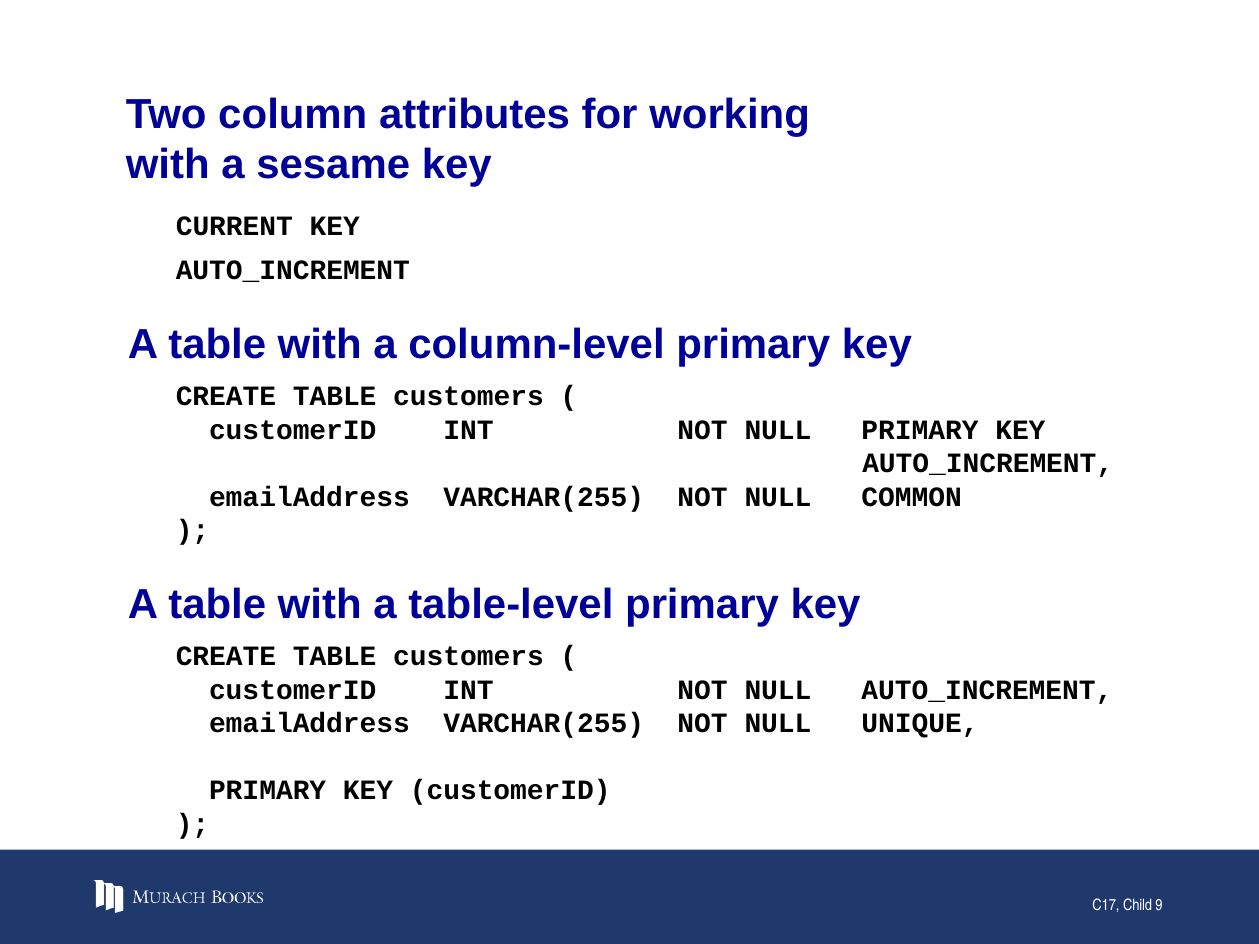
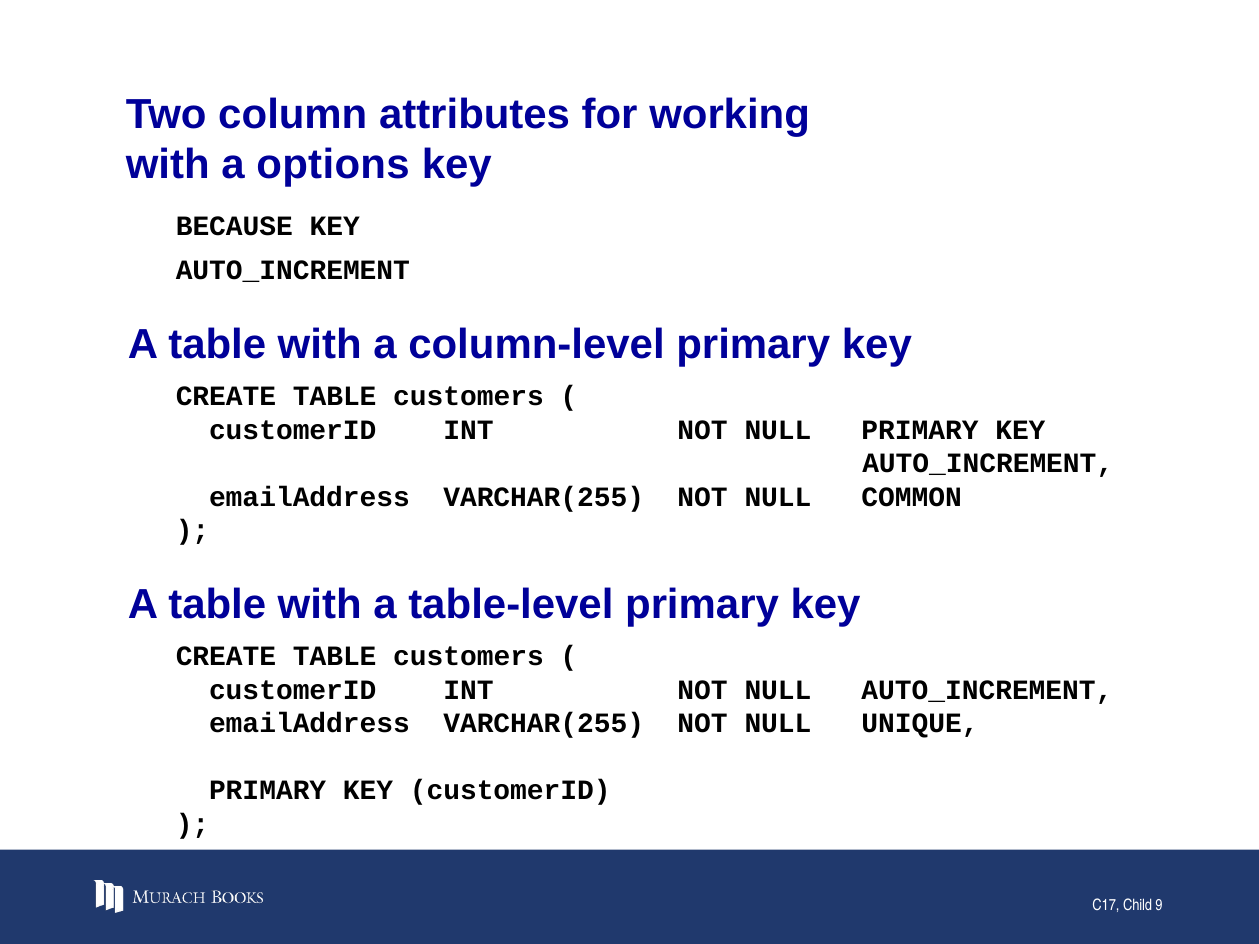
sesame: sesame -> options (333, 165)
CURRENT: CURRENT -> BECAUSE (234, 226)
